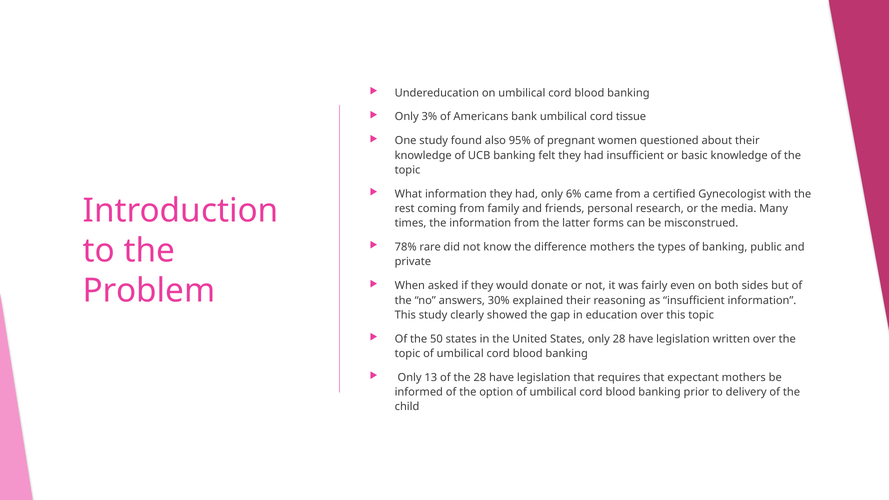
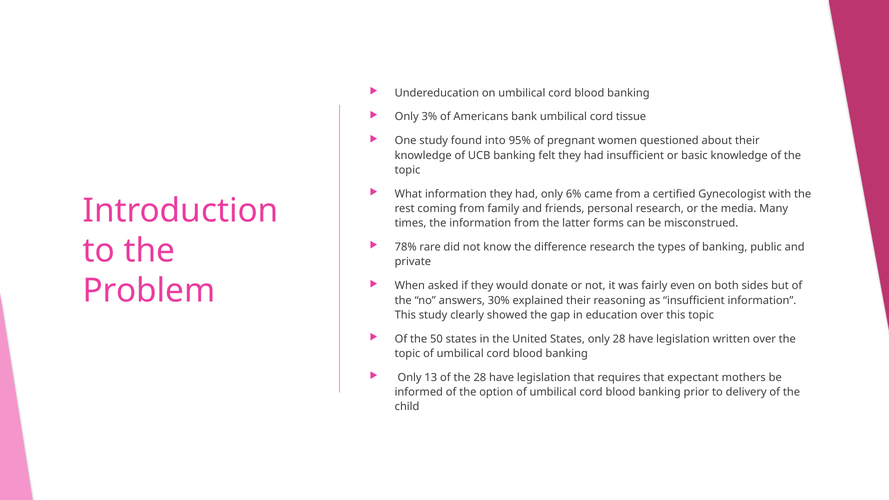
also: also -> into (495, 141)
difference mothers: mothers -> research (612, 247)
